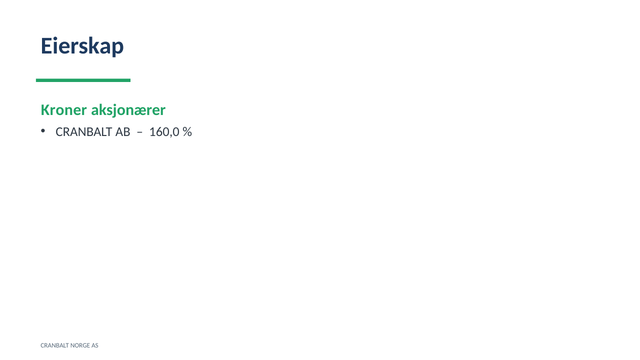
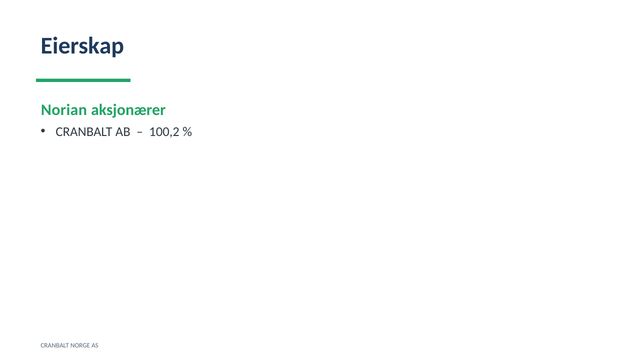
Kroner: Kroner -> Norian (64, 110)
160,0: 160,0 -> 100,2 (164, 132)
